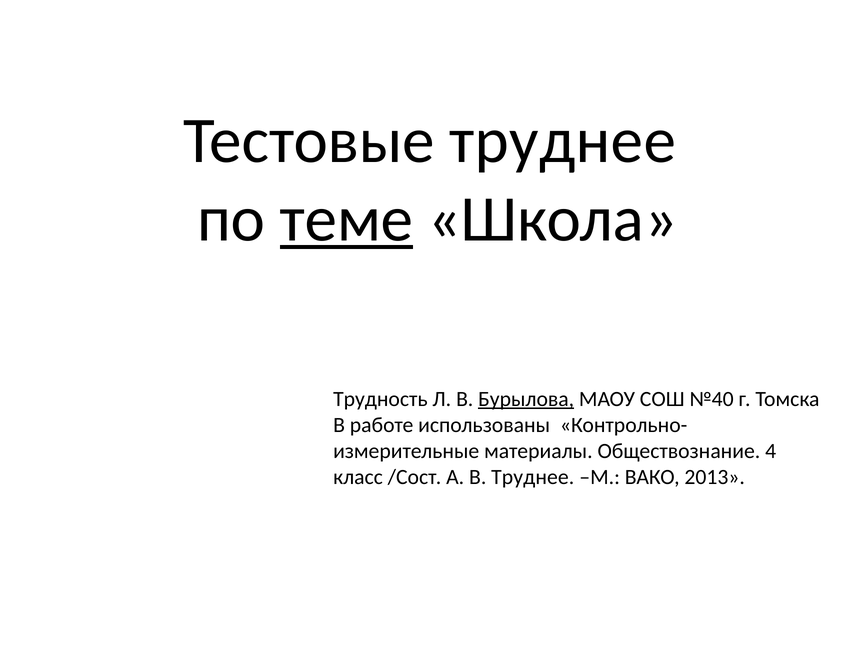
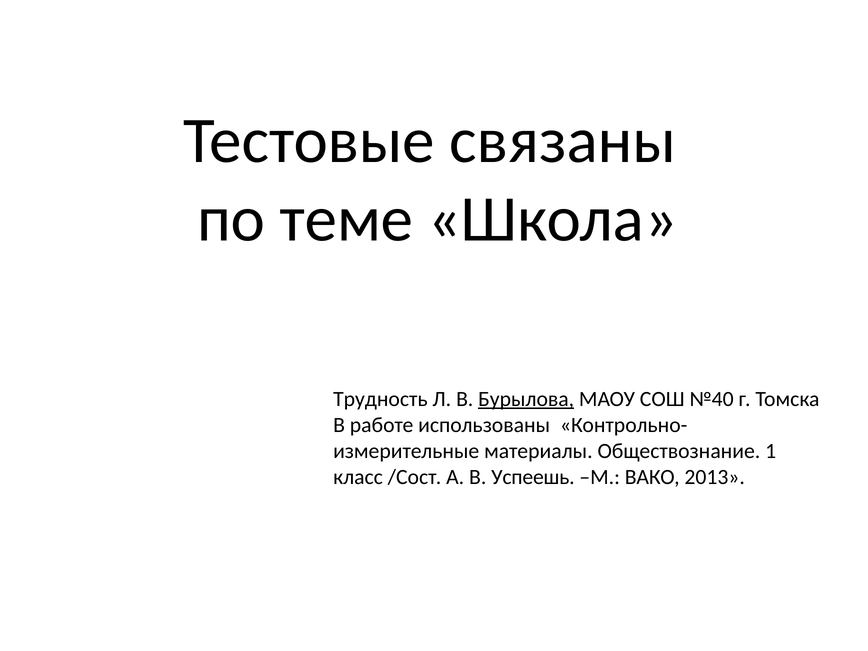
Тестовые труднее: труднее -> связаны (563, 141)
теме underline: present -> none (347, 219)
4: 4 -> 1 (771, 451)
В Труднее: Труднее -> Успеешь (533, 477)
